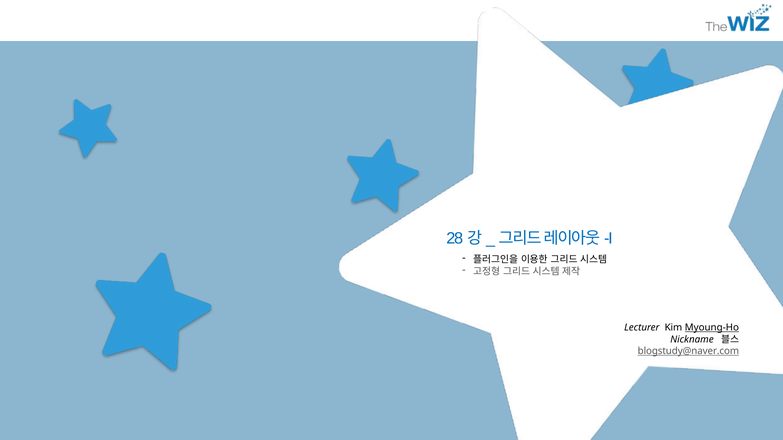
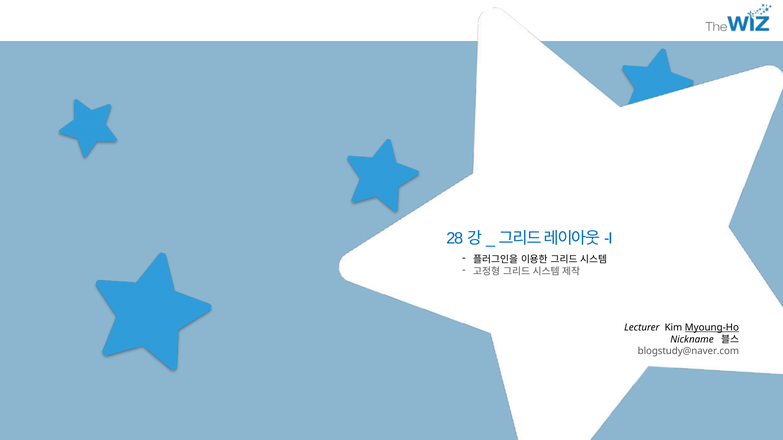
blogstudy@naver.com underline: present -> none (688, 351)
